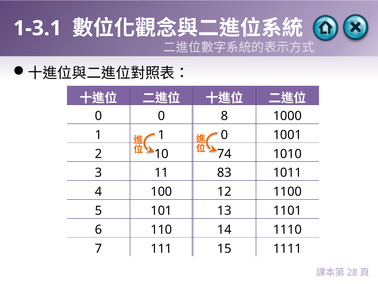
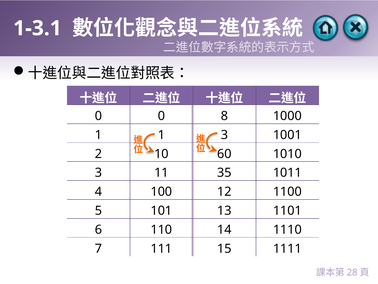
1 0: 0 -> 3 (224, 135)
74: 74 -> 60 (224, 154)
83: 83 -> 35 (224, 173)
